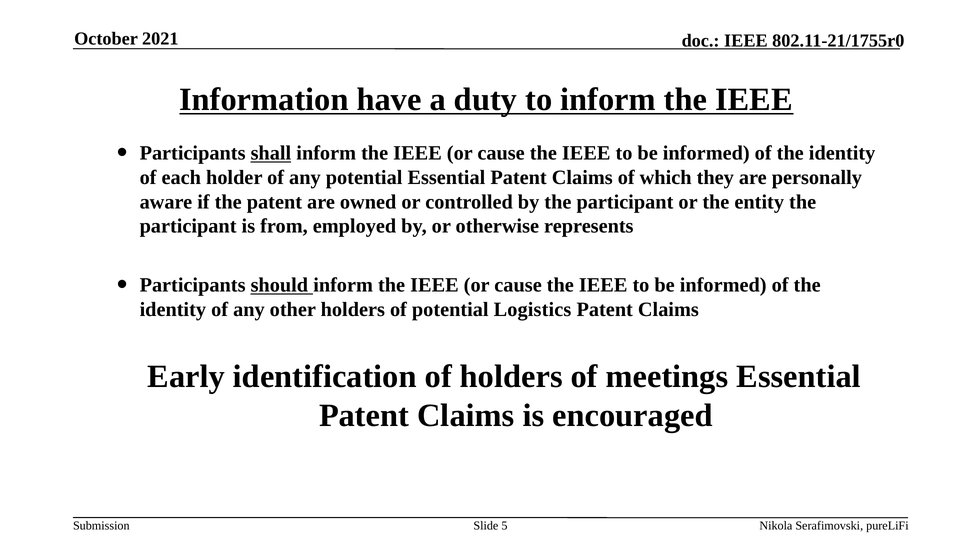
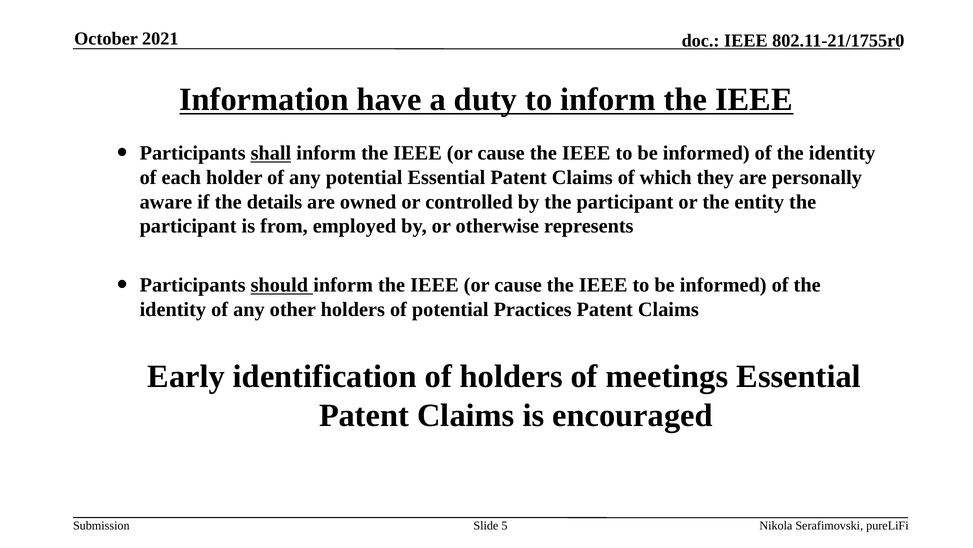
the patent: patent -> details (274, 202)
Logistics: Logistics -> Practices (533, 309)
